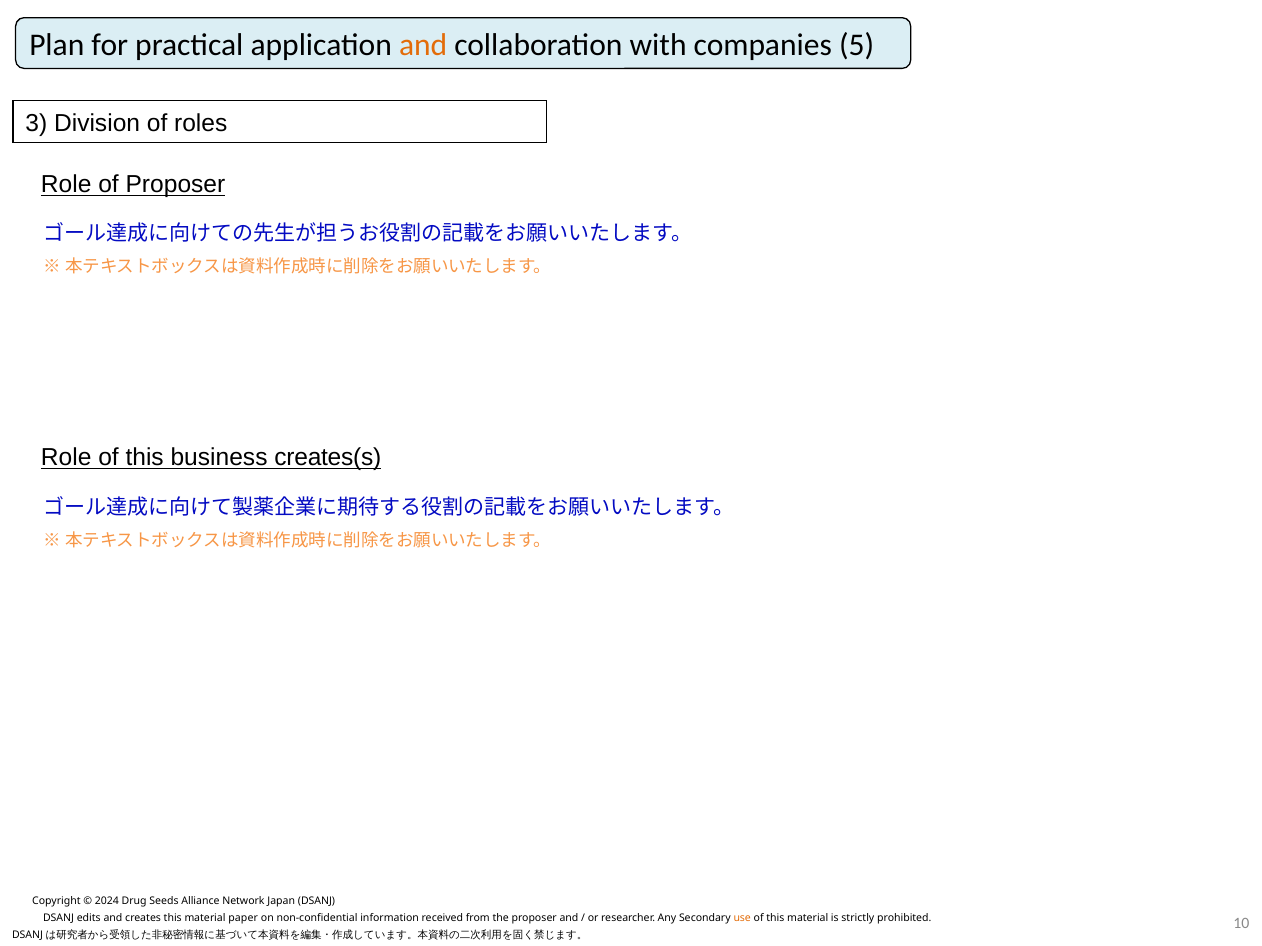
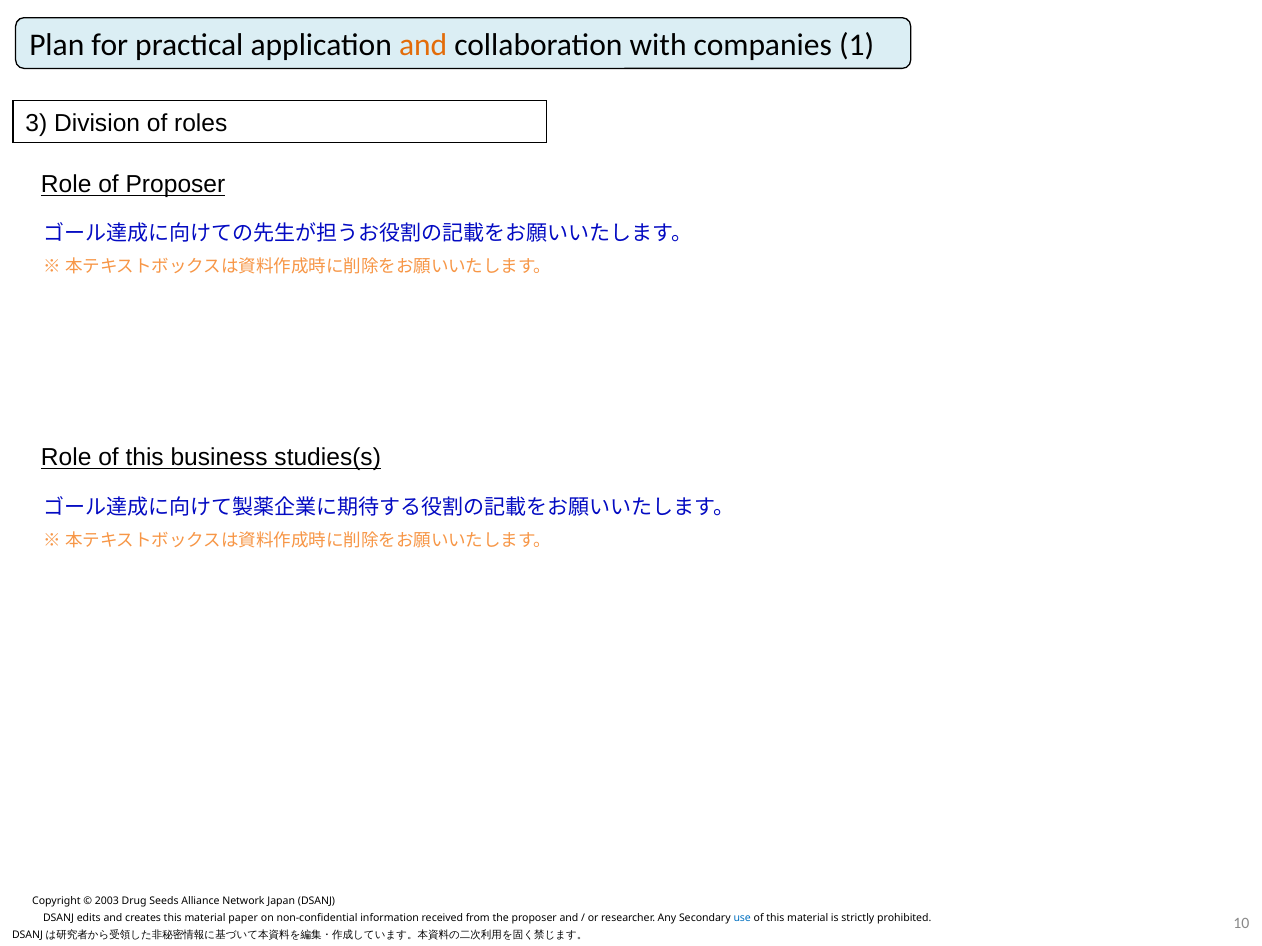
5: 5 -> 1 (857, 45)
creates(s: creates(s -> studies(s (328, 458)
2024: 2024 -> 2003 (107, 901)
use colour: orange -> blue (742, 919)
